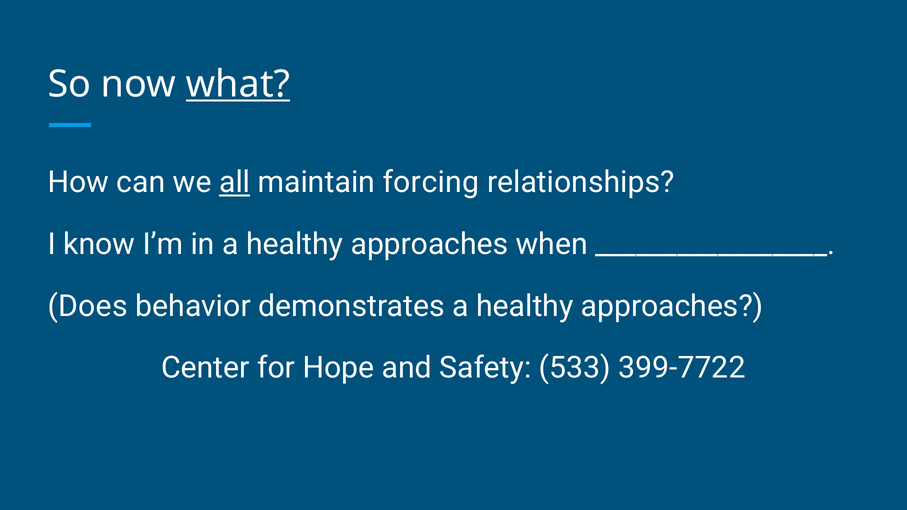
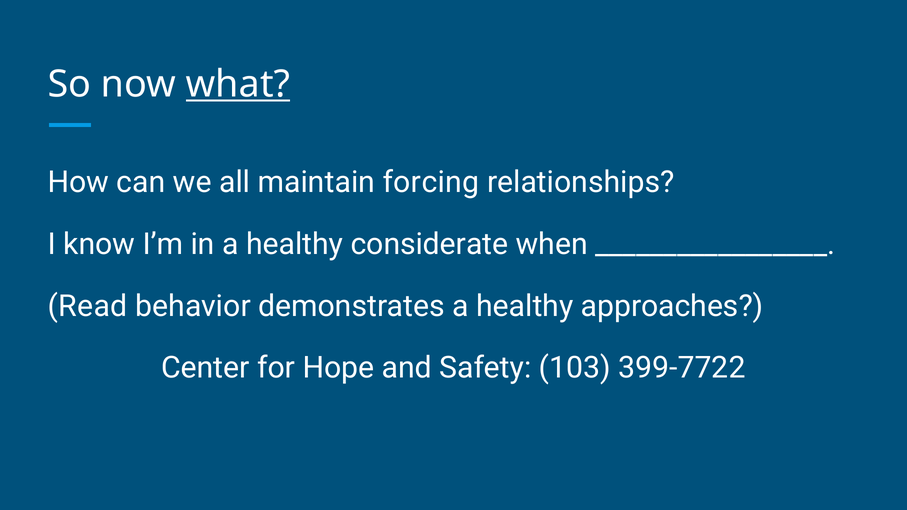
all underline: present -> none (235, 183)
in a healthy approaches: approaches -> considerate (429, 244)
Does: Does -> Read (88, 306)
533: 533 -> 103 (575, 368)
